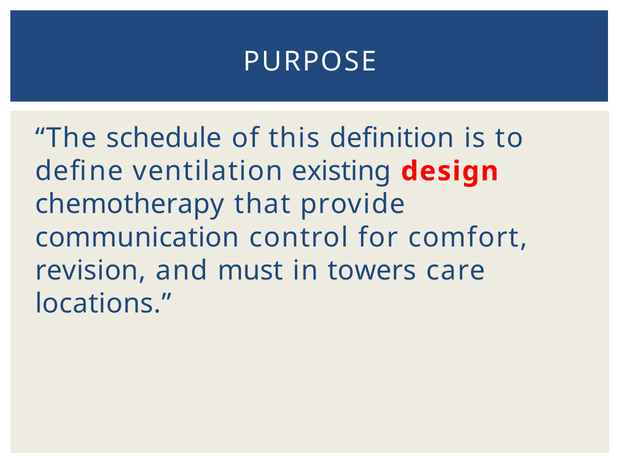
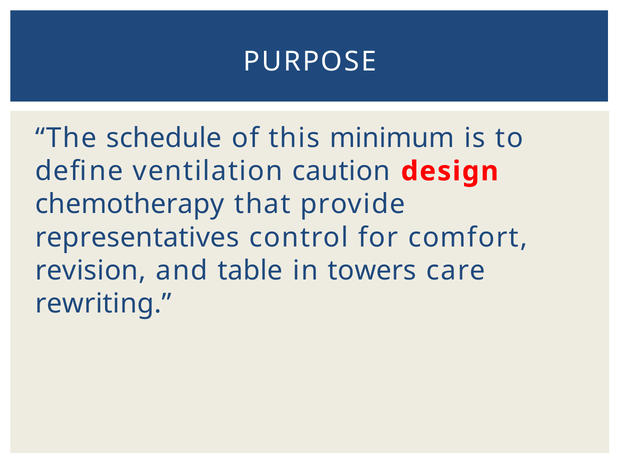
definition: definition -> minimum (392, 138)
existing: existing -> caution (341, 171)
communication: communication -> representatives (137, 237)
must: must -> table (250, 271)
locations: locations -> rewriting (103, 304)
